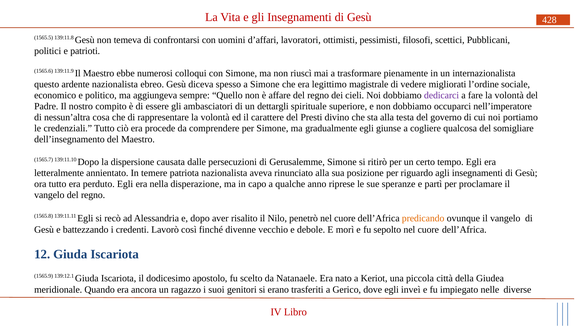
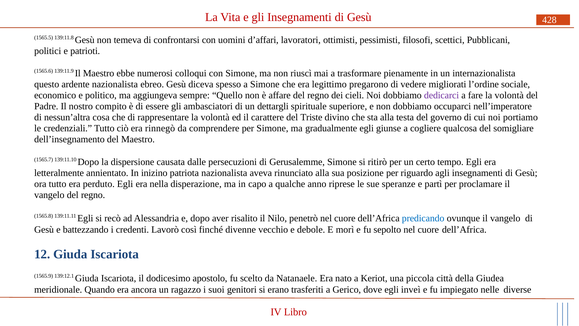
magistrale: magistrale -> pregarono (369, 84)
Presti: Presti -> Triste (311, 117)
procede: procede -> rinnegò (160, 128)
temere: temere -> inizino (154, 173)
predicando colour: orange -> blue (423, 219)
